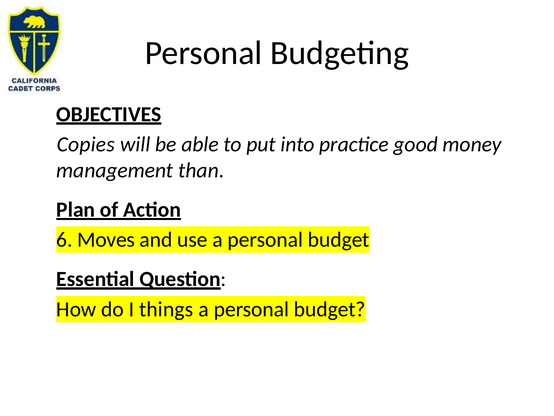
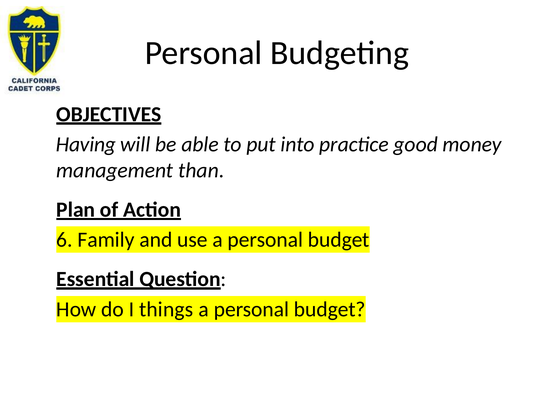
Copies: Copies -> Having (86, 144)
Moves: Moves -> Family (106, 240)
